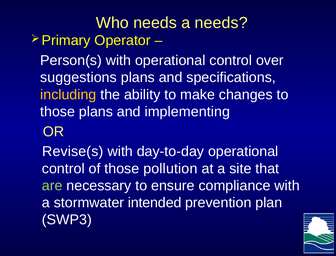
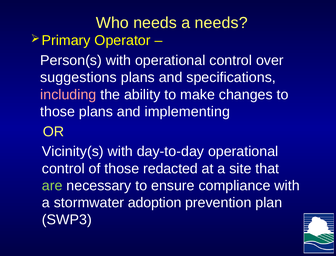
including colour: yellow -> pink (68, 95)
Revise(s: Revise(s -> Vicinity(s (73, 152)
pollution: pollution -> redacted (170, 169)
intended: intended -> adoption (155, 203)
